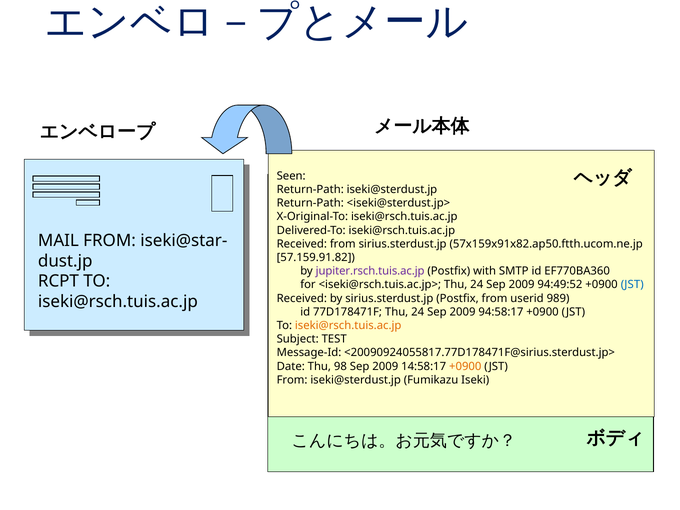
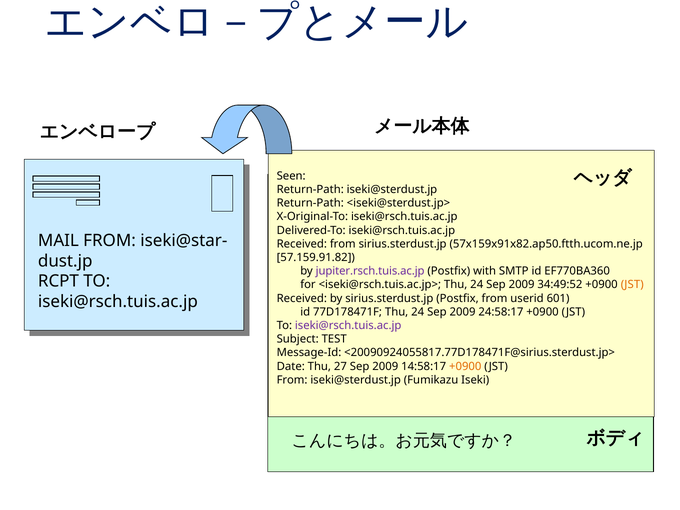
94:49:52: 94:49:52 -> 34:49:52 (560, 285)
JST colour: blue -> orange (632, 285)
989: 989 -> 601 (558, 298)
94:58:17: 94:58:17 -> 24:58:17 (501, 312)
iseki@rsch.tuis.ac.jp colour: orange -> purple (348, 326)
98: 98 -> 27 (340, 366)
